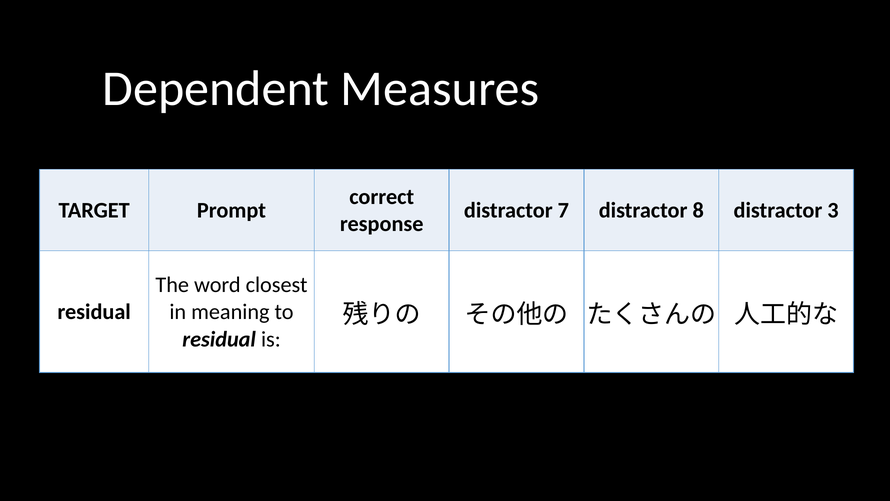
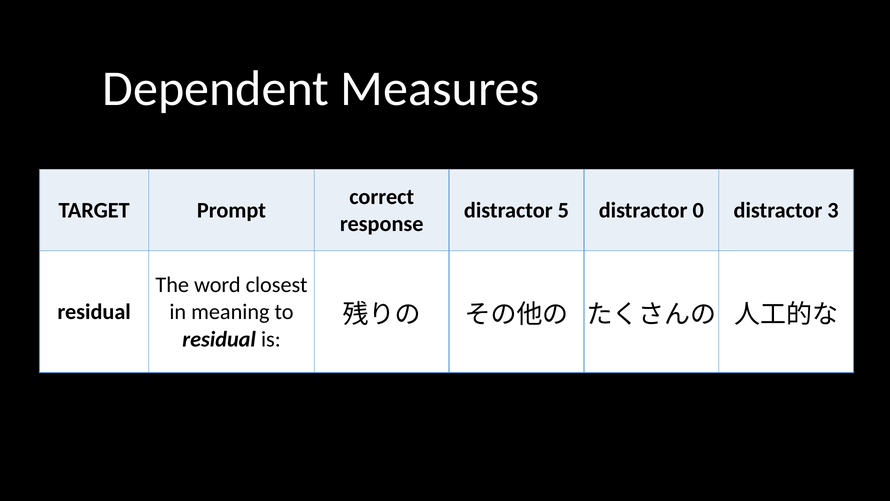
7: 7 -> 5 (563, 210)
8: 8 -> 0 (698, 210)
